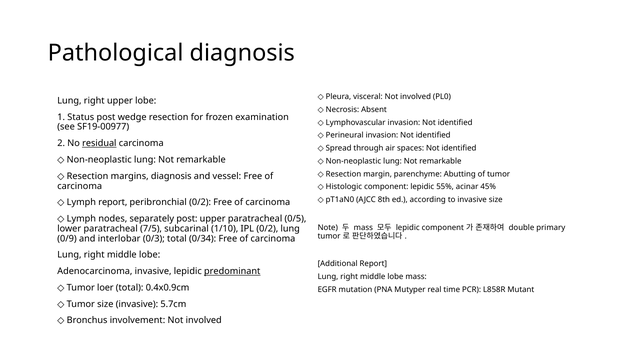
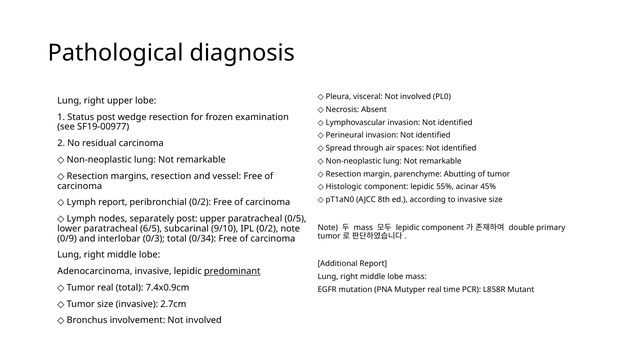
residual underline: present -> none (99, 143)
margins diagnosis: diagnosis -> resection (171, 176)
7/5: 7/5 -> 6/5 (151, 229)
1/10: 1/10 -> 9/10 (225, 229)
0/2 lung: lung -> note (290, 229)
Tumor loer: loer -> real (105, 288)
0.4x0.9cm: 0.4x0.9cm -> 7.4x0.9cm (168, 288)
5.7cm: 5.7cm -> 2.7cm (173, 304)
